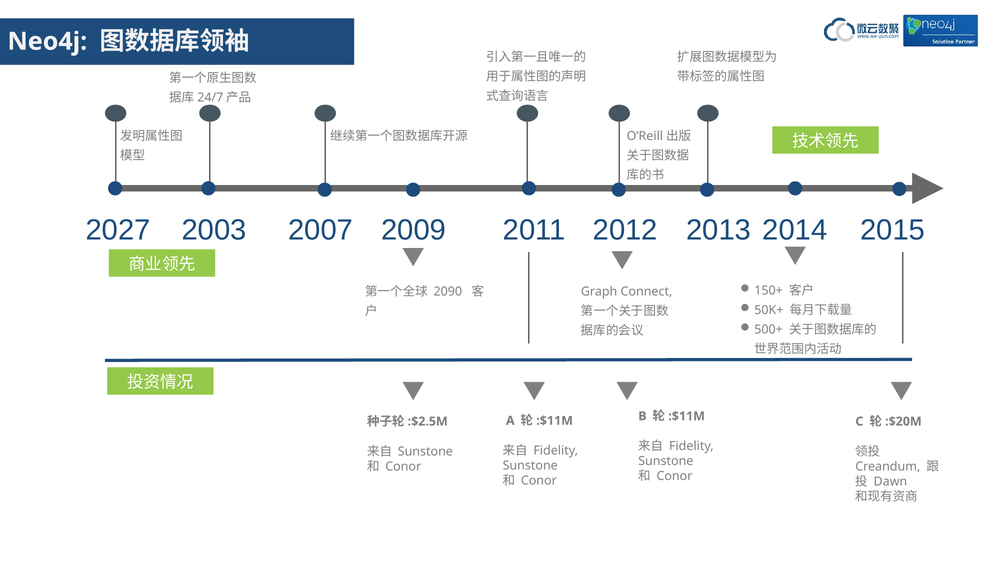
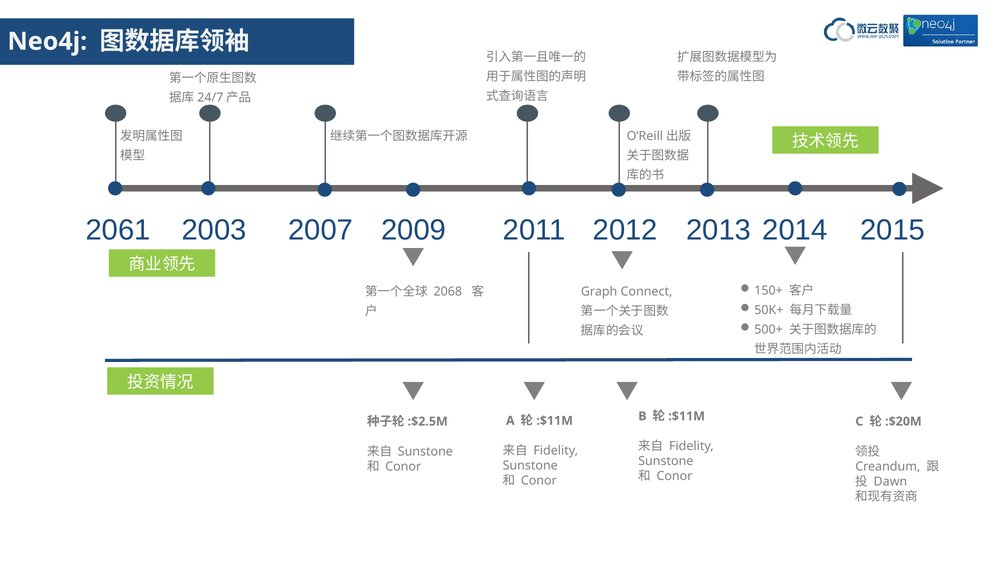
2027: 2027 -> 2061 (118, 230)
2090: 2090 -> 2068 (448, 292)
